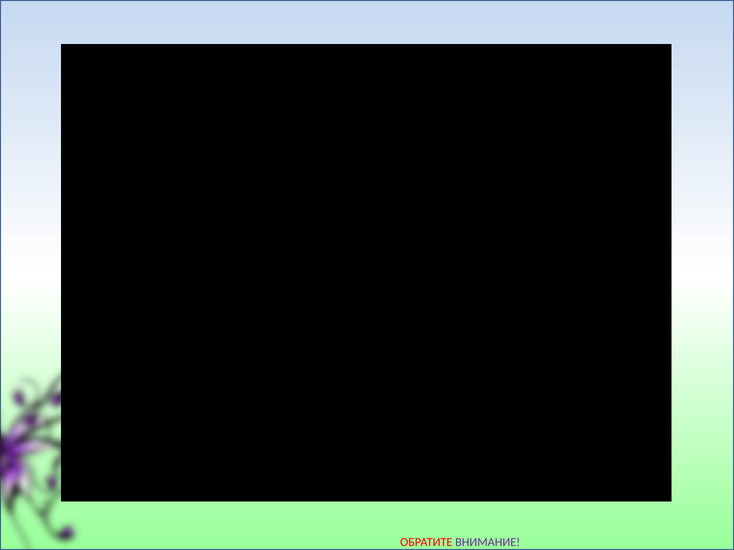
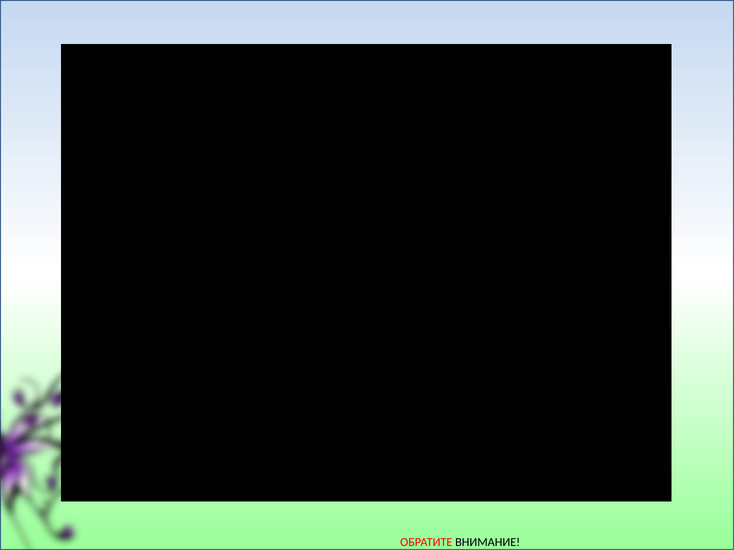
ВНИМАНИЕ colour: purple -> black (488, 543)
